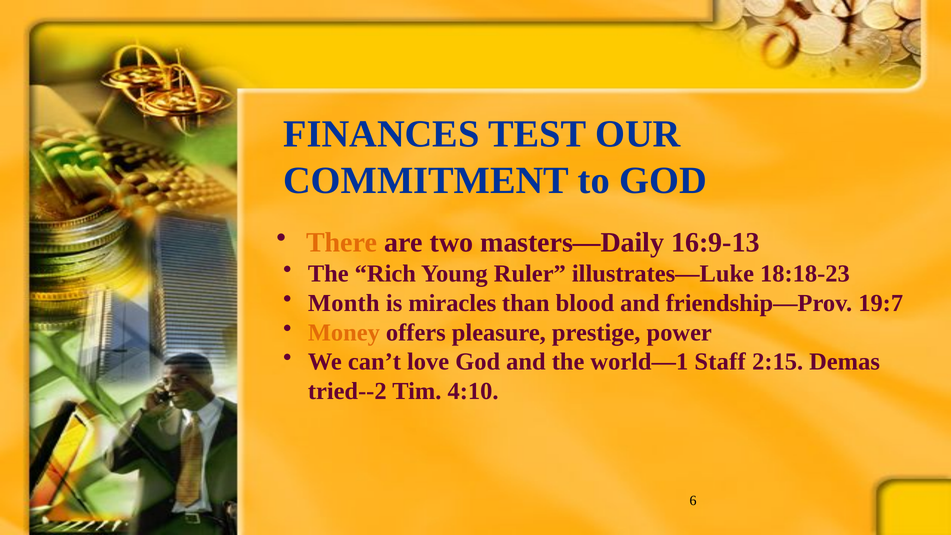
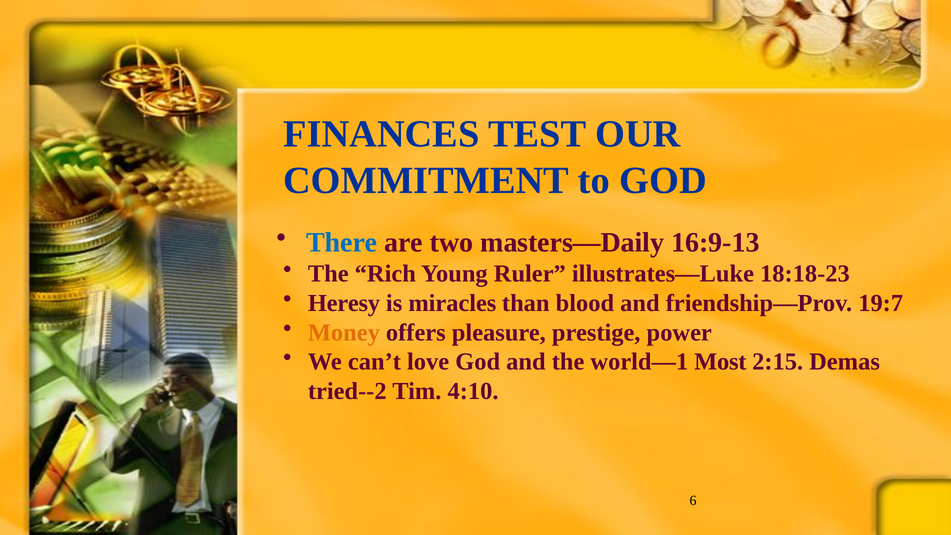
There colour: orange -> blue (342, 243)
Month: Month -> Heresy (344, 303)
Staff: Staff -> Most (720, 362)
